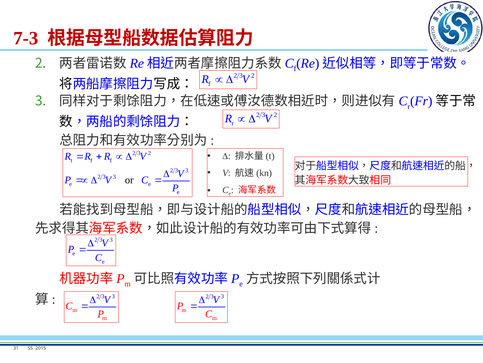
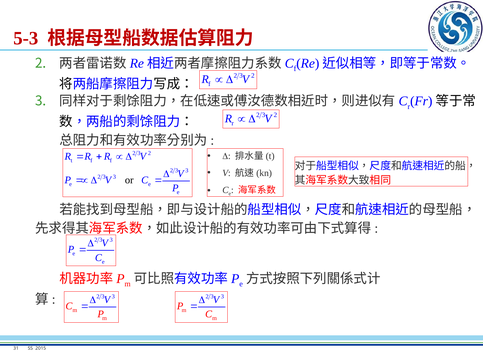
7-3: 7-3 -> 5-3 (26, 38)
